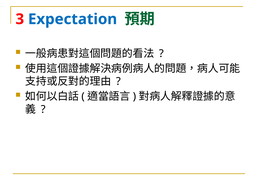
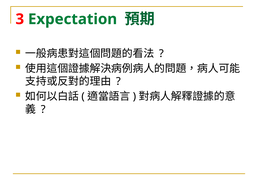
Expectation colour: blue -> green (73, 19)
